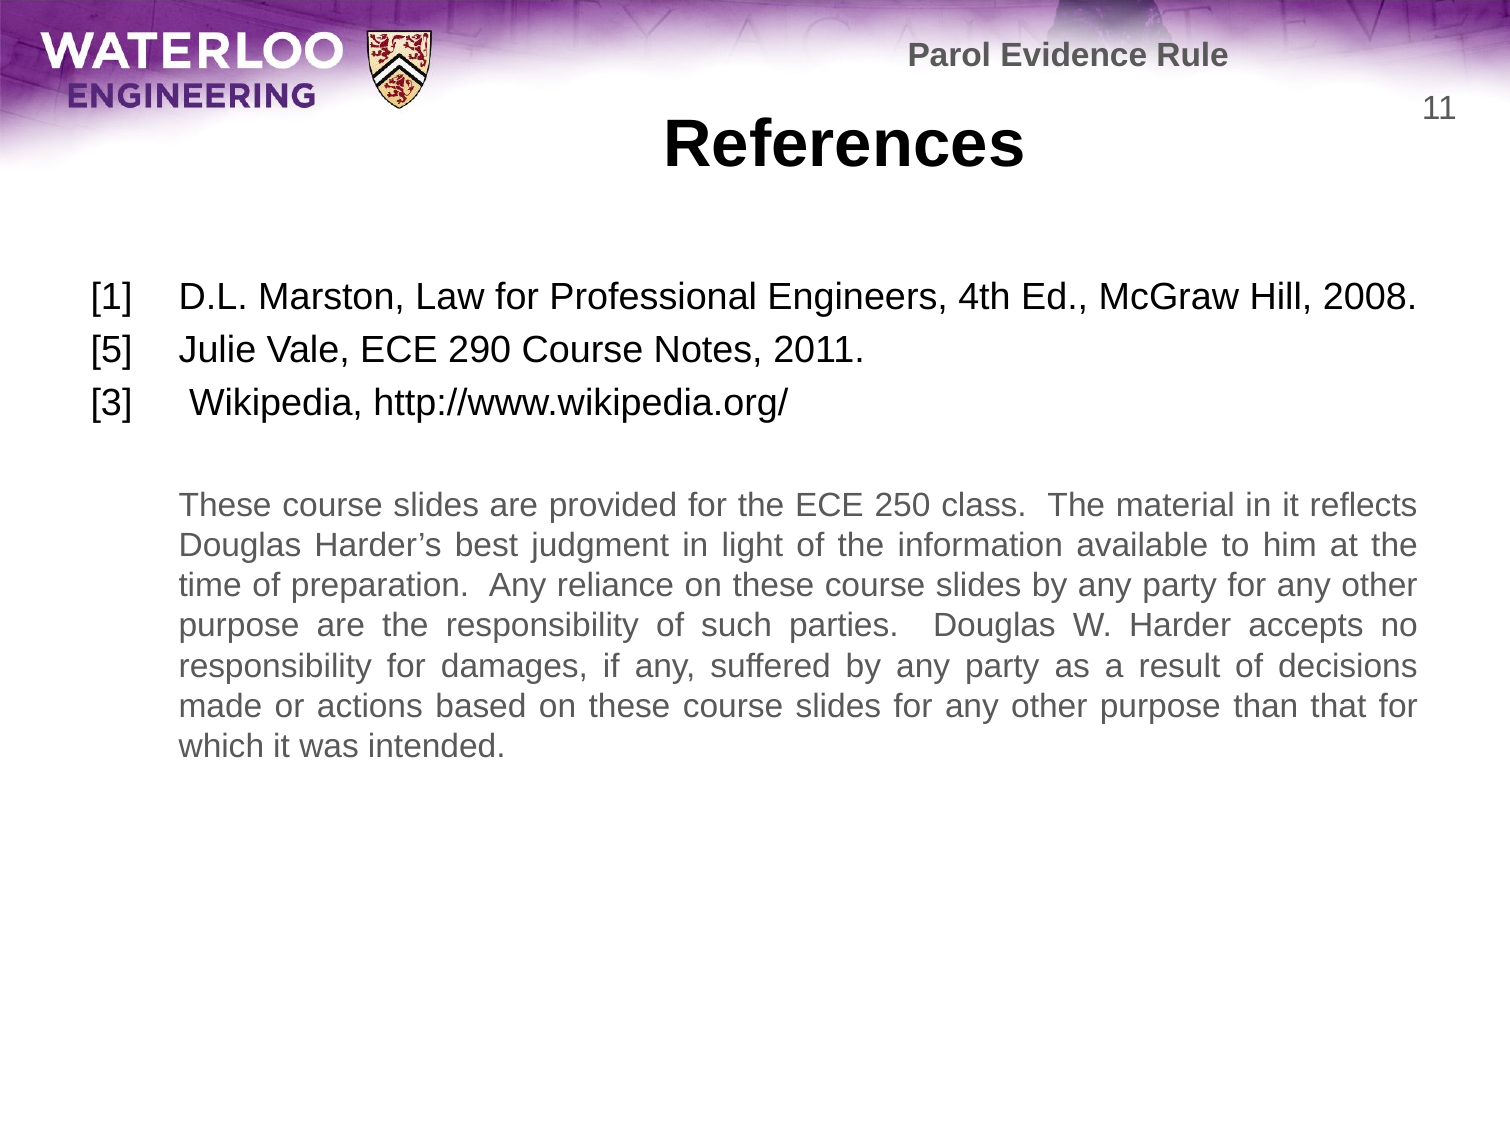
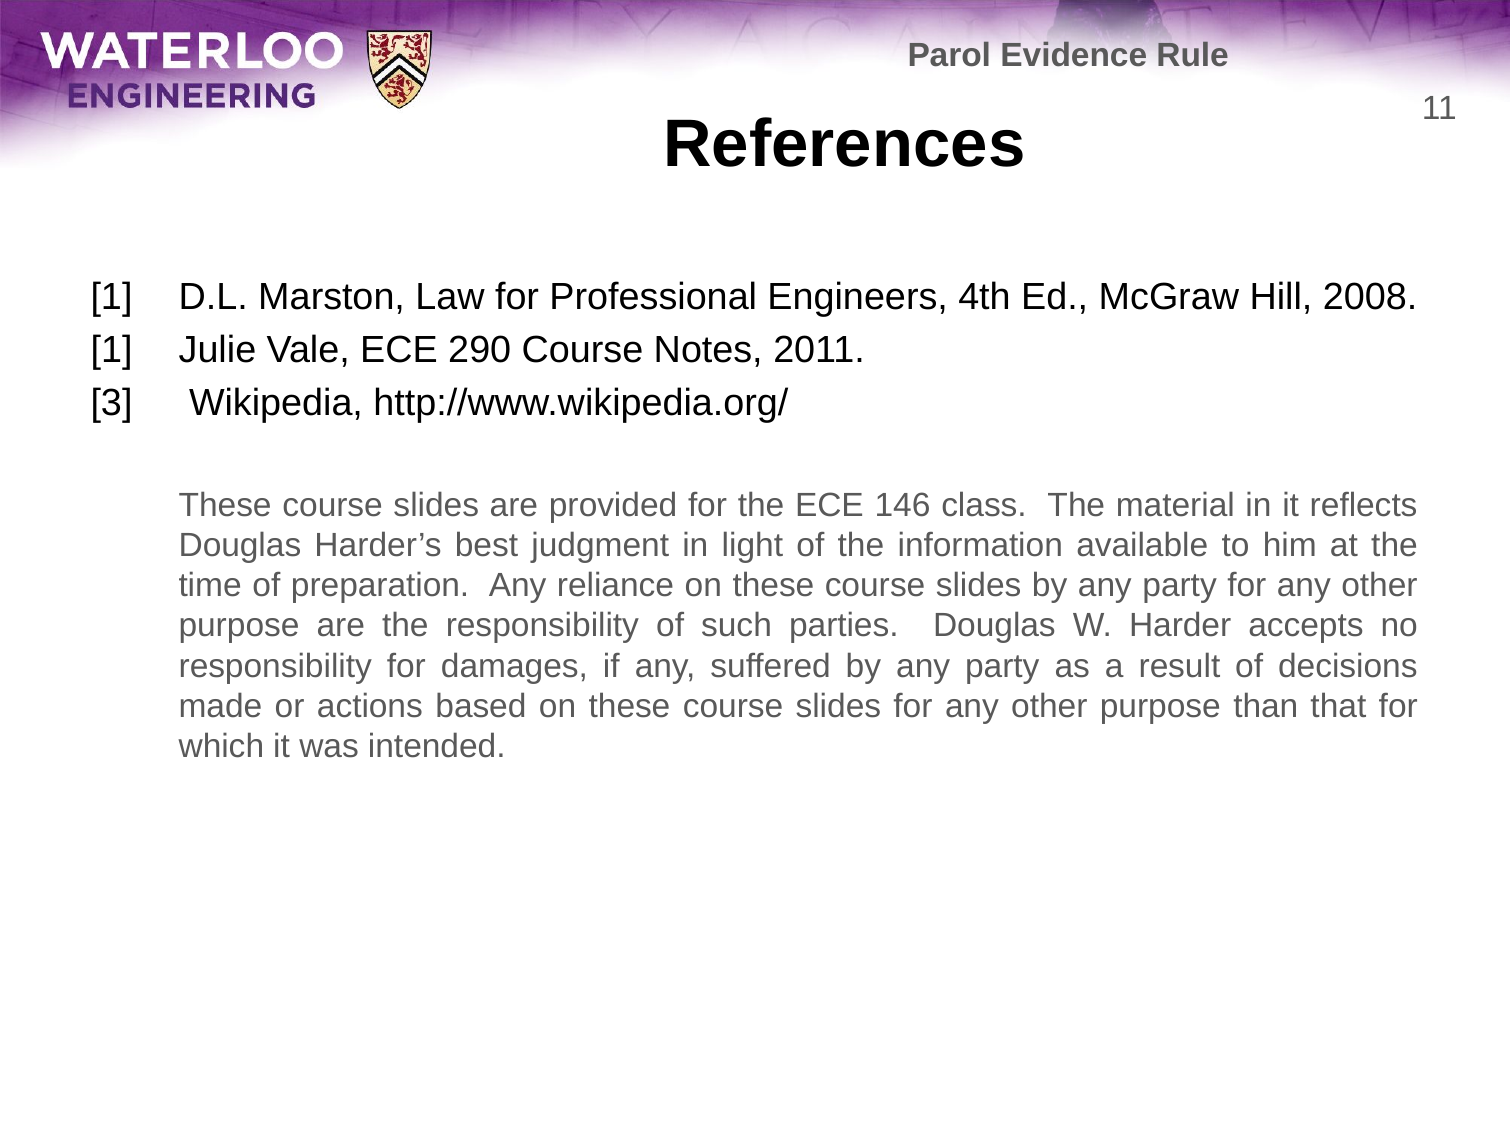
5: 5 -> 1 (112, 350)
250: 250 -> 146 (903, 505)
